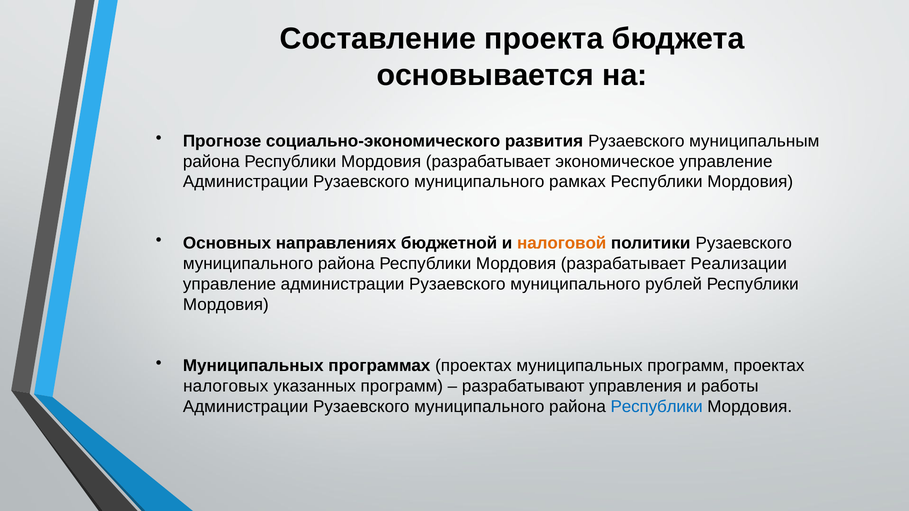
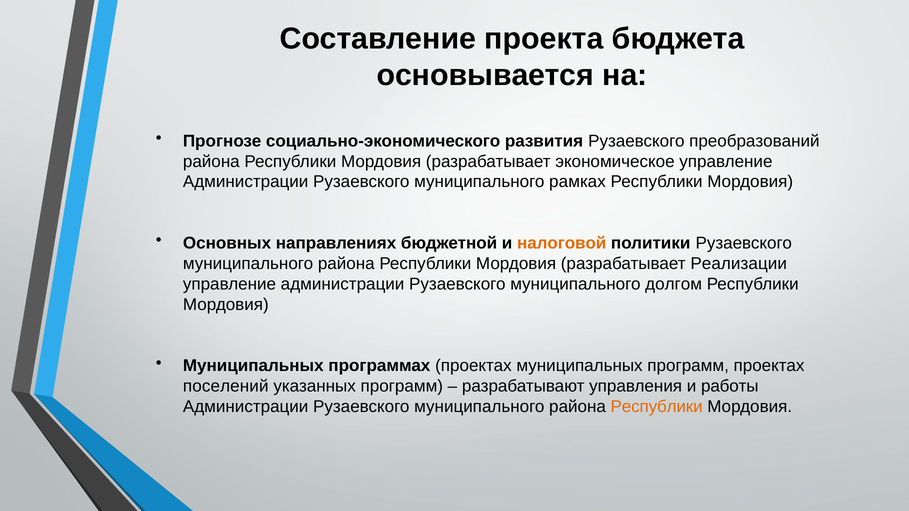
муниципальным: муниципальным -> преобразований (754, 141)
рублей: рублей -> долгом (674, 284)
налоговых: налоговых -> поселений (226, 386)
Республики colour: blue -> orange (657, 407)
